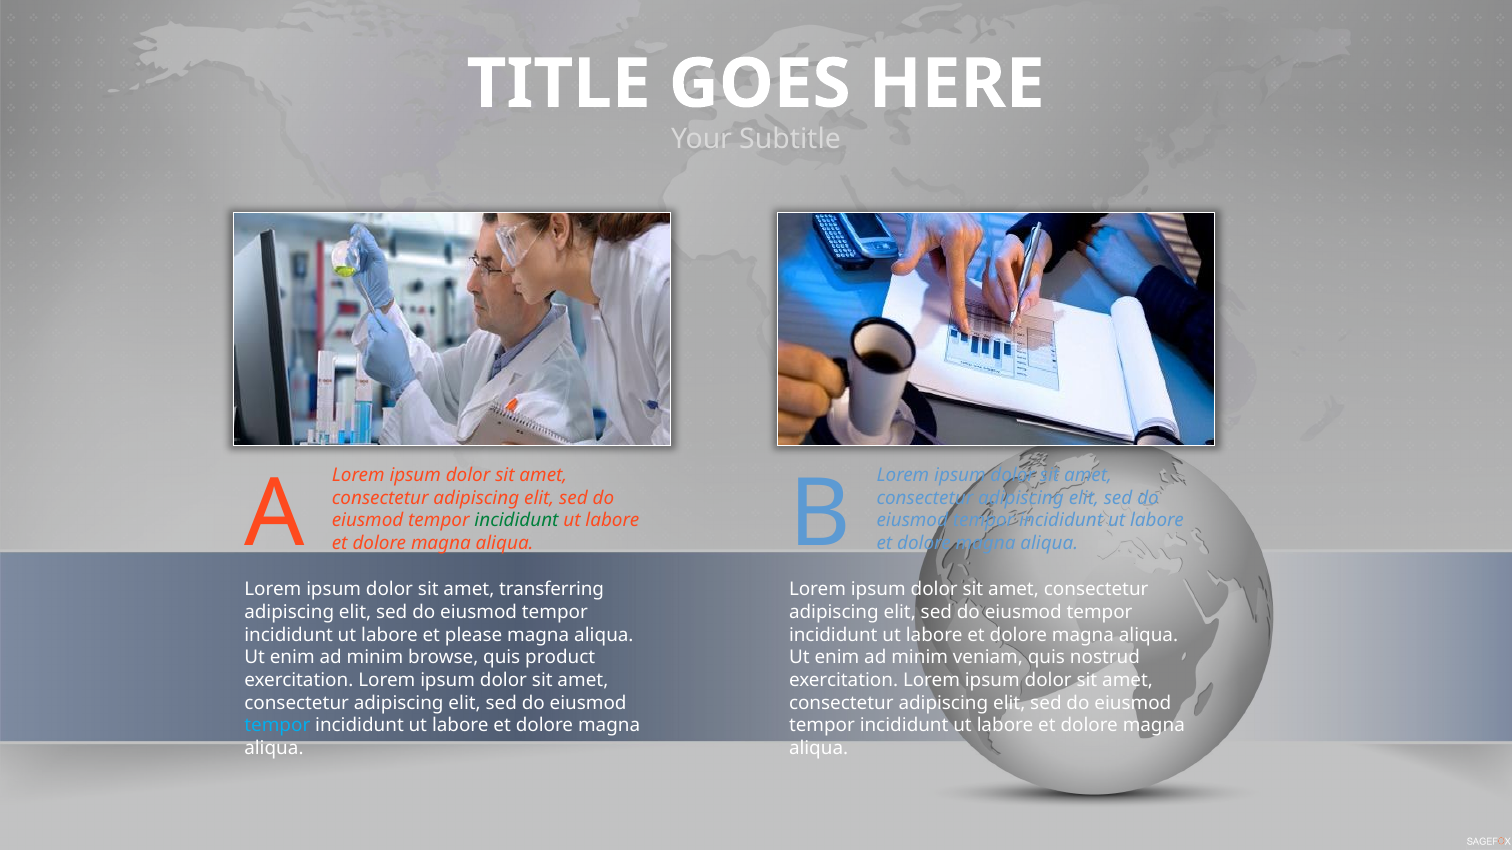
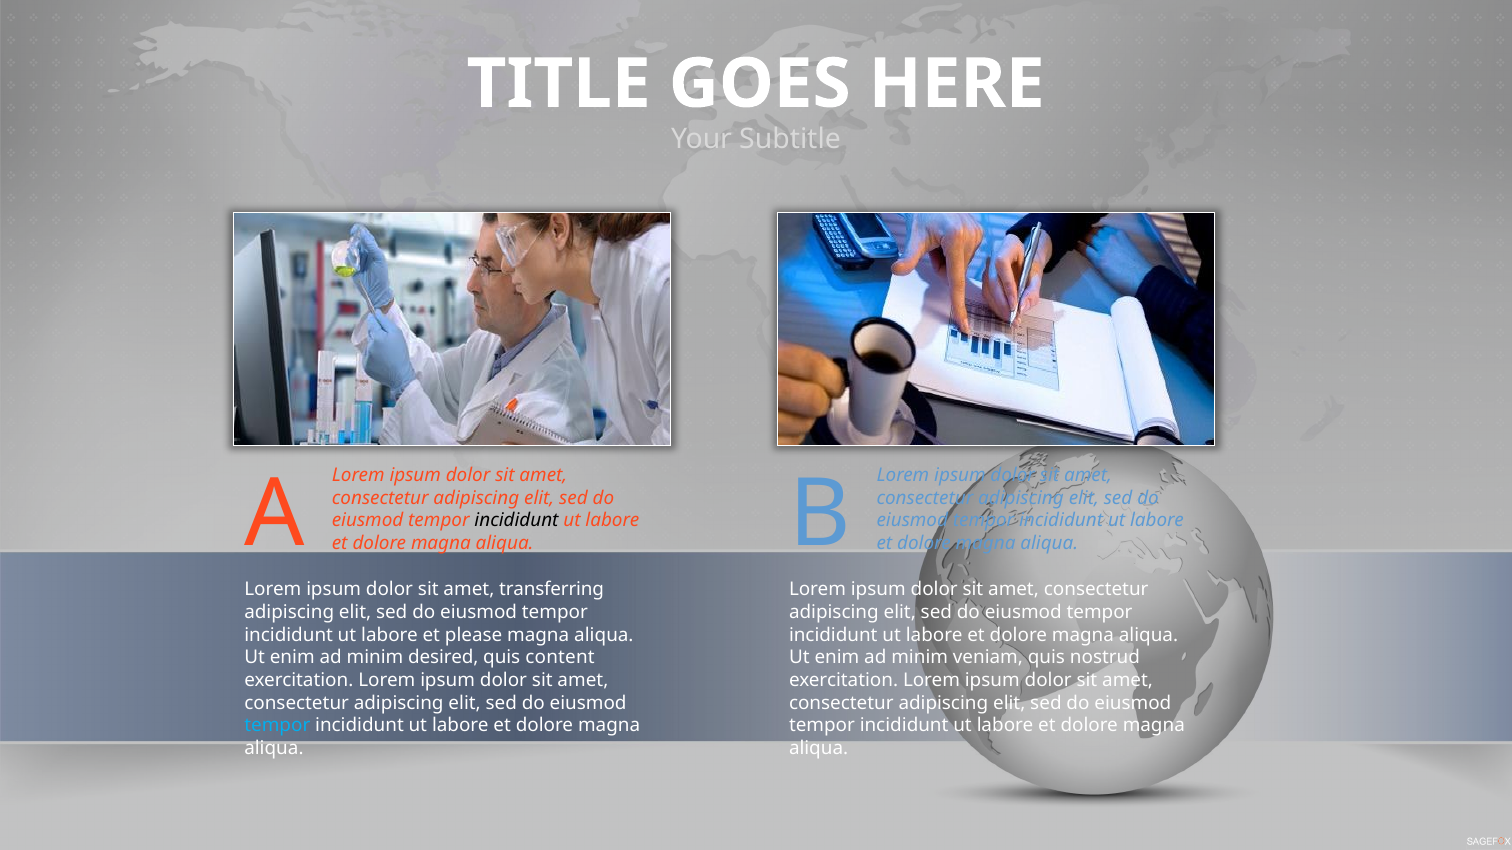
incididunt colour: green -> black (516, 521)
browse: browse -> desired (443, 658)
product: product -> content (560, 658)
